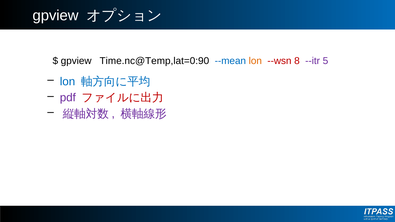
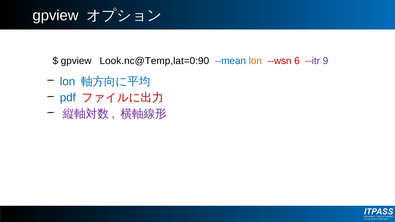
Time.nc@Temp,lat=0:90: Time.nc@Temp,lat=0:90 -> Look.nc@Temp,lat=0:90 (154, 61)
8: 8 -> 6 (297, 61)
5: 5 -> 9 (325, 61)
pdf colour: purple -> blue (68, 98)
